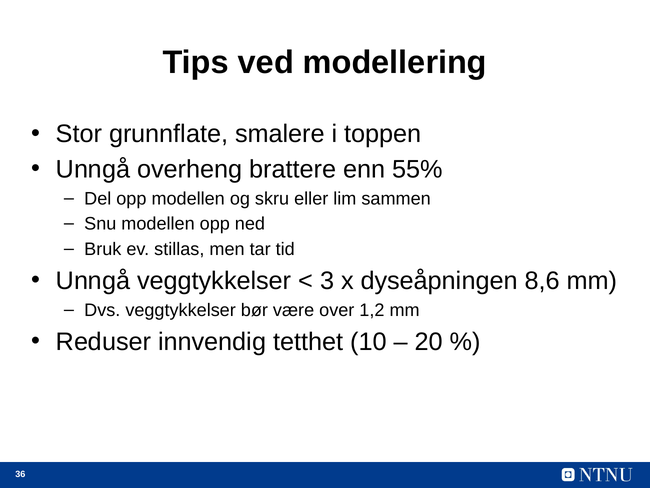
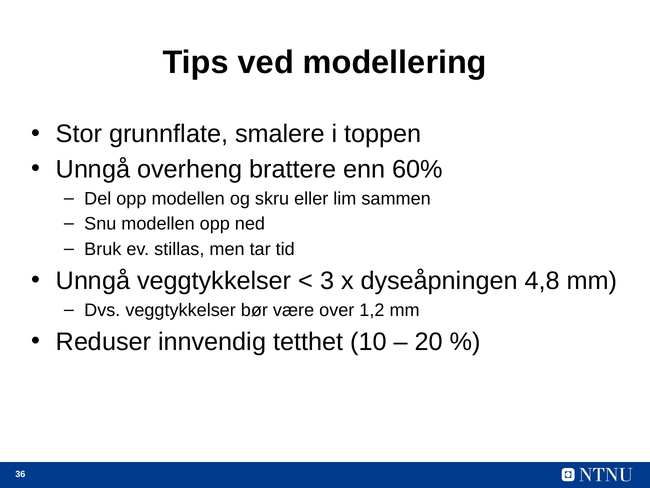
55%: 55% -> 60% (418, 169)
8,6: 8,6 -> 4,8 (542, 281)
